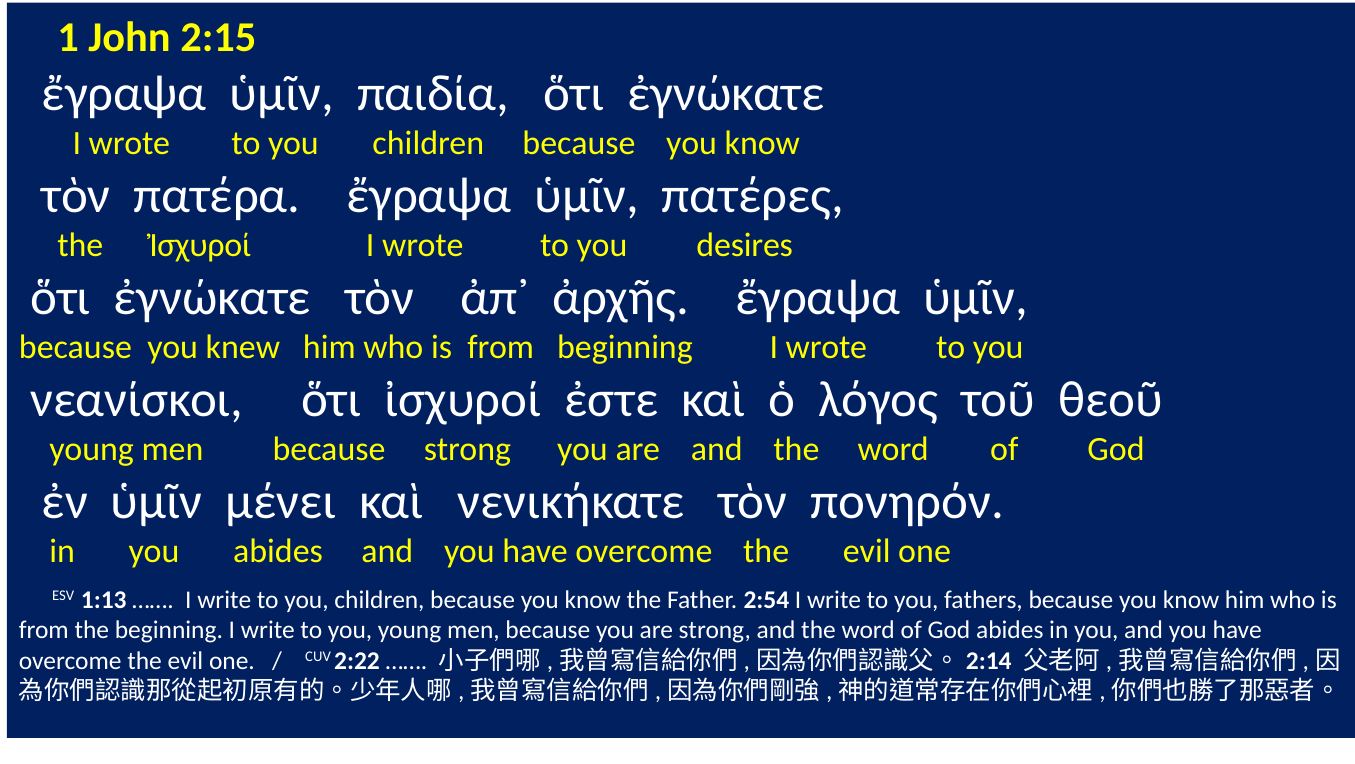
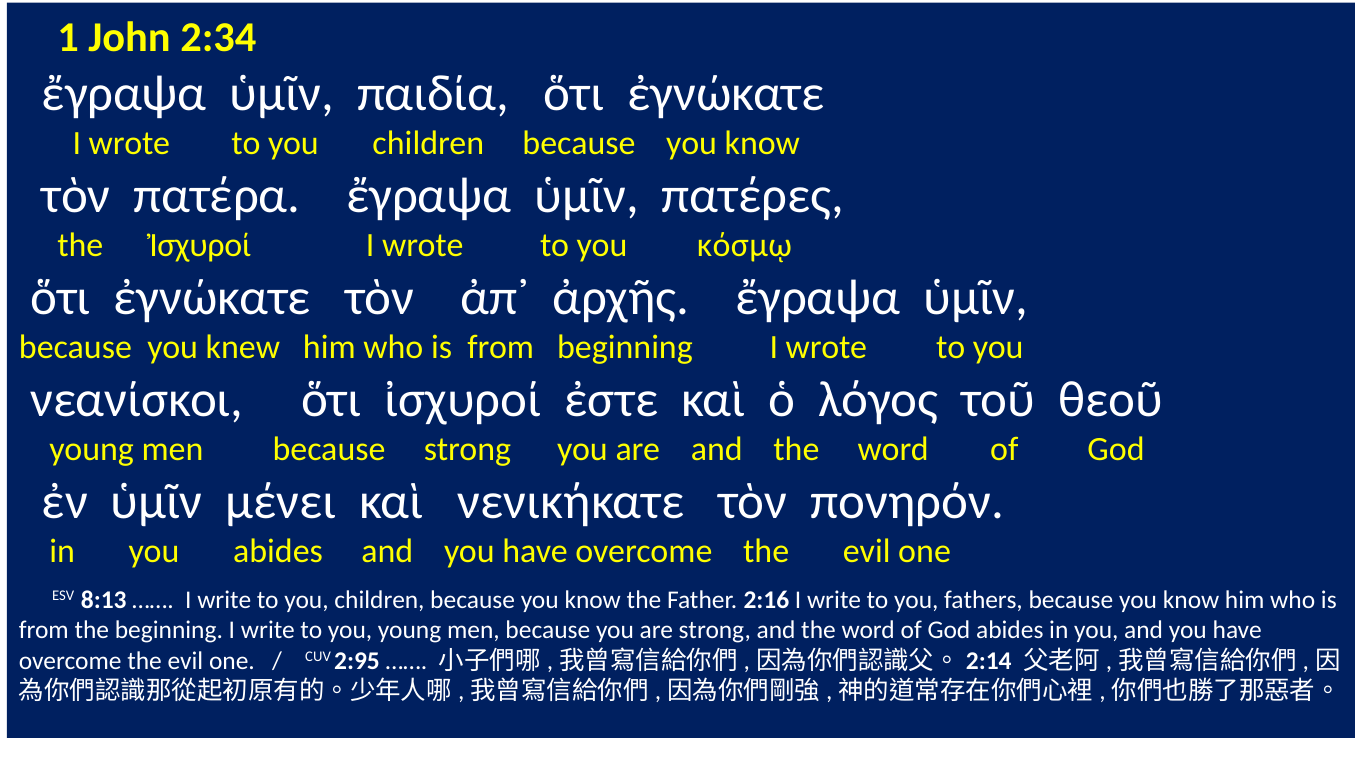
2:15: 2:15 -> 2:34 (218, 37)
desires: desires -> κόσμῳ (744, 245)
1:13: 1:13 -> 8:13 (104, 600)
2:54: 2:54 -> 2:16 (766, 600)
2:22: 2:22 -> 2:95 (357, 661)
